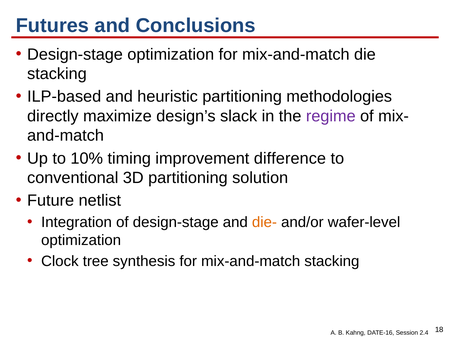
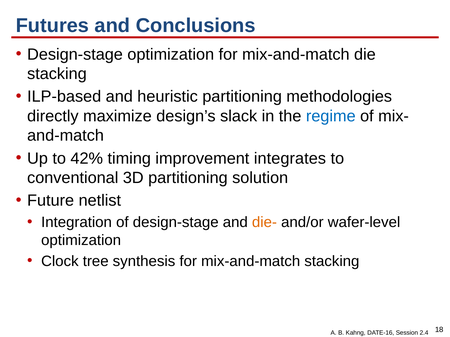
regime colour: purple -> blue (331, 116)
10%: 10% -> 42% (87, 159)
difference: difference -> integrates (290, 159)
